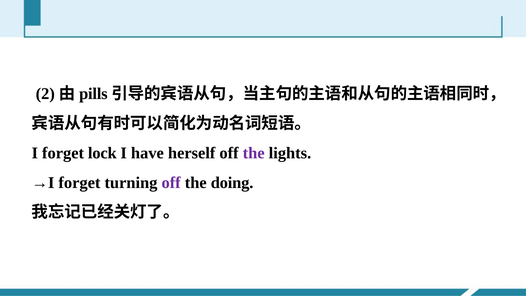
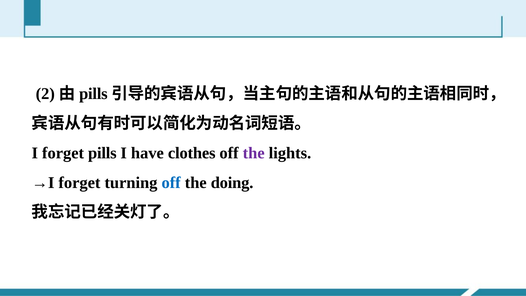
forget lock: lock -> pills (102, 153)
herself: herself -> clothes (192, 153)
off colour: purple -> blue (171, 183)
